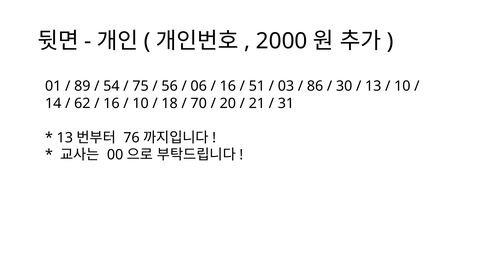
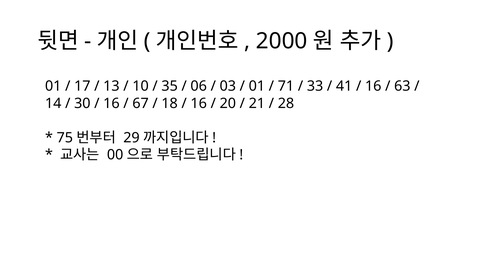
89: 89 -> 17 (82, 86)
54: 54 -> 13 (111, 86)
75: 75 -> 10 (141, 86)
56: 56 -> 35 (170, 86)
16: 16 -> 03 (228, 86)
51: 51 -> 01 (257, 86)
03: 03 -> 71 (286, 86)
86: 86 -> 33 (315, 86)
30: 30 -> 41 (344, 86)
13: 13 -> 16 (373, 86)
10: 10 -> 63 (402, 86)
62: 62 -> 30 (82, 103)
10: 10 -> 67 (141, 103)
70: 70 -> 16 (199, 103)
31: 31 -> 28 (286, 103)
13: 13 -> 75 (65, 138)
76: 76 -> 29 (132, 138)
